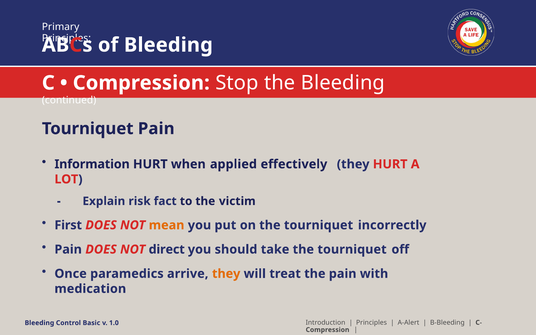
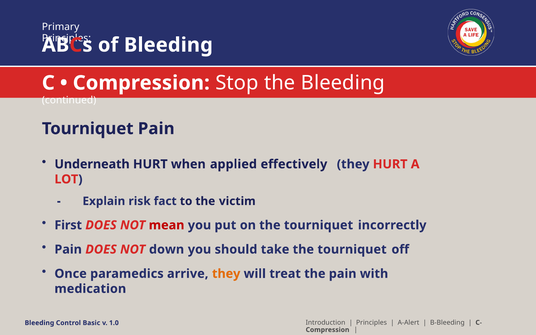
Information: Information -> Underneath (92, 164)
mean colour: orange -> red (167, 225)
direct: direct -> down (167, 249)
